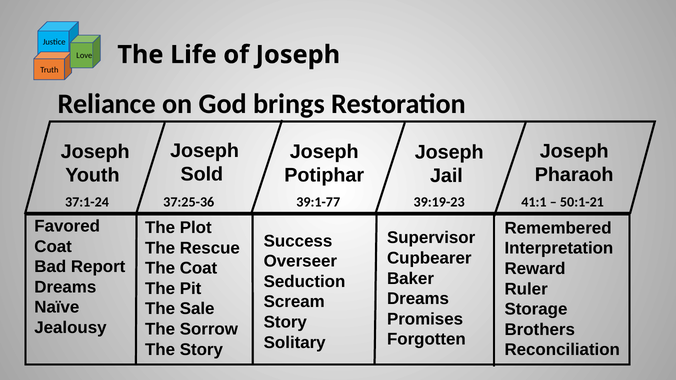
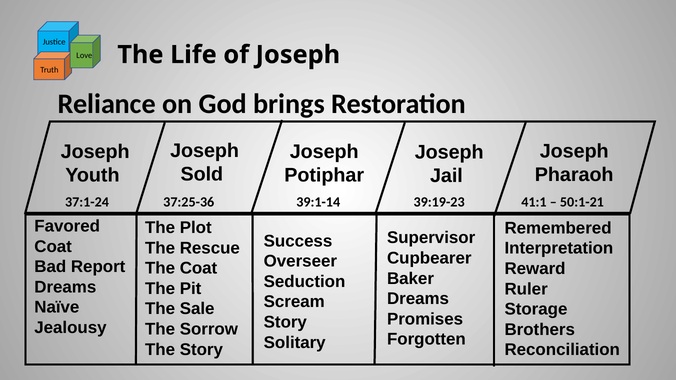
39:1-77: 39:1-77 -> 39:1-14 (318, 202)
